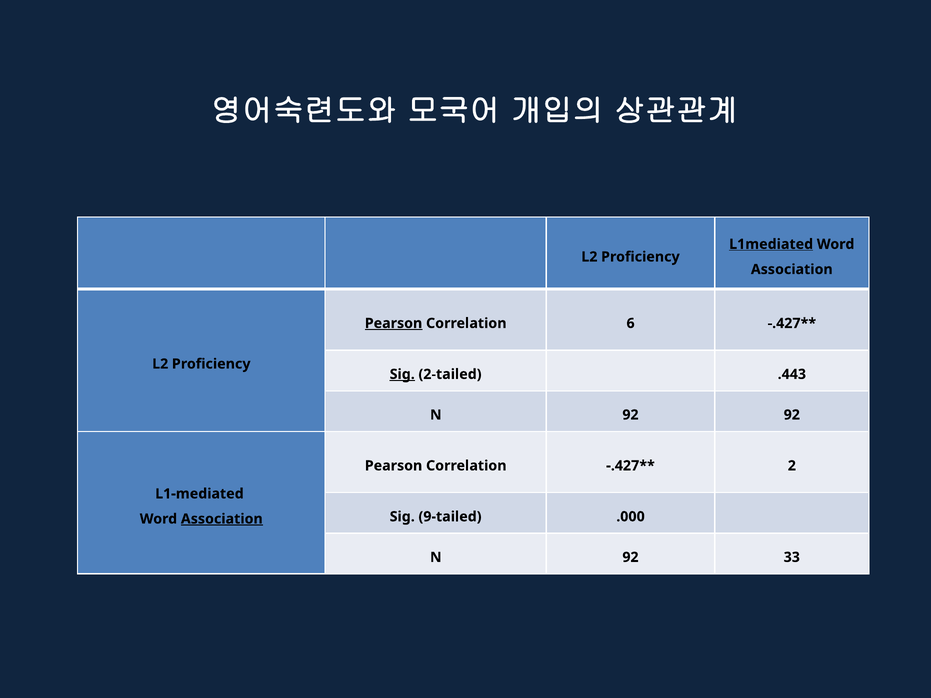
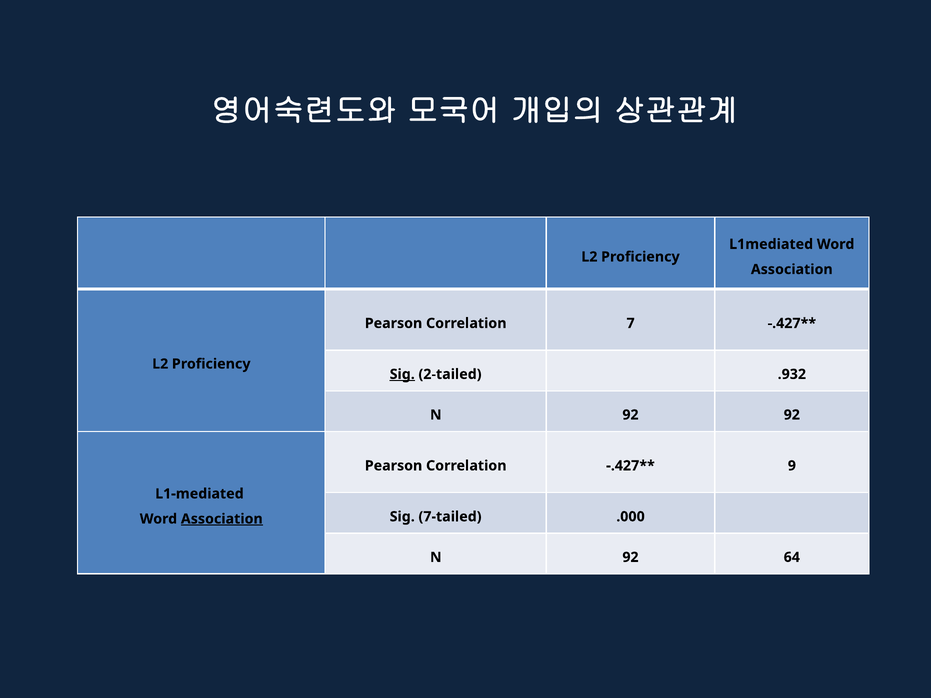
L1mediated underline: present -> none (771, 244)
Pearson underline: present -> none (394, 323)
6: 6 -> 7 (631, 323)
.443: .443 -> .932 (792, 374)
2: 2 -> 9 (792, 466)
9-tailed: 9-tailed -> 7-tailed (450, 517)
33: 33 -> 64 (792, 557)
